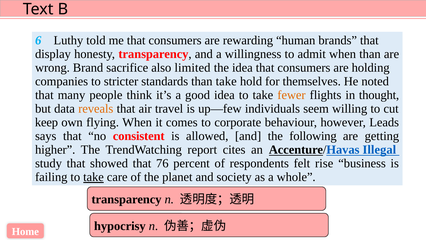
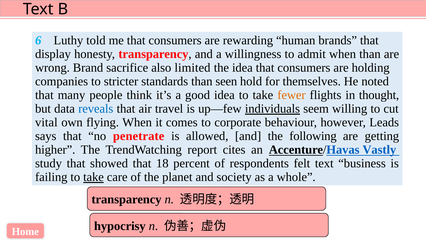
than take: take -> seen (226, 81)
reveals colour: orange -> blue (96, 109)
individuals underline: none -> present (272, 109)
keep: keep -> vital (46, 122)
consistent: consistent -> penetrate (139, 136)
Illegal: Illegal -> Vastly (379, 150)
76: 76 -> 18 (162, 163)
felt rise: rise -> text (324, 163)
